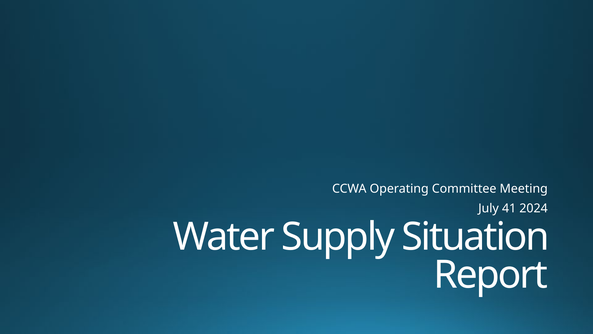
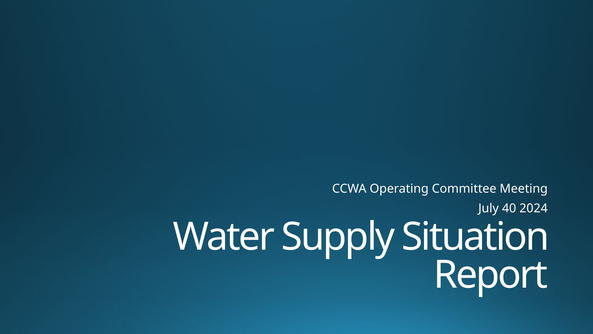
41: 41 -> 40 (509, 208)
